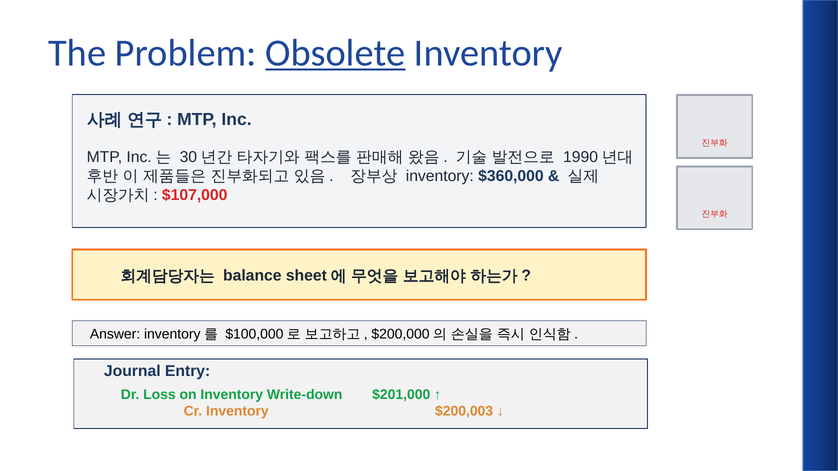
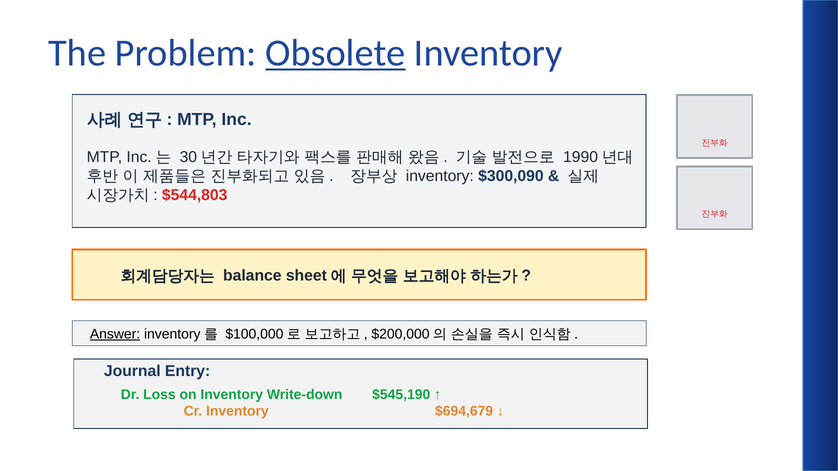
$360,000: $360,000 -> $300,090 (511, 176)
$107,000: $107,000 -> $544,803 (195, 195)
Answer underline: none -> present (115, 334)
$201,000: $201,000 -> $545,190 (401, 395)
$200,003: $200,003 -> $694,679 (464, 412)
